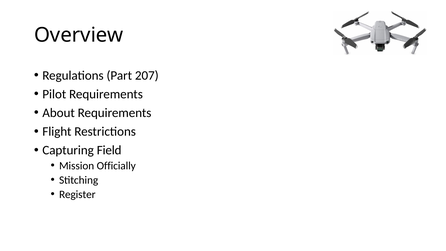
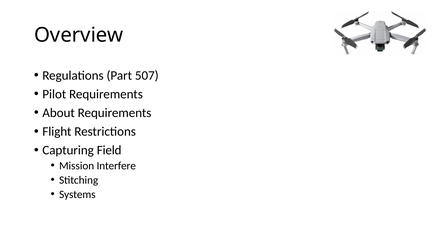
207: 207 -> 507 (147, 75)
Officially: Officially -> Interfere (116, 166)
Register: Register -> Systems (77, 194)
